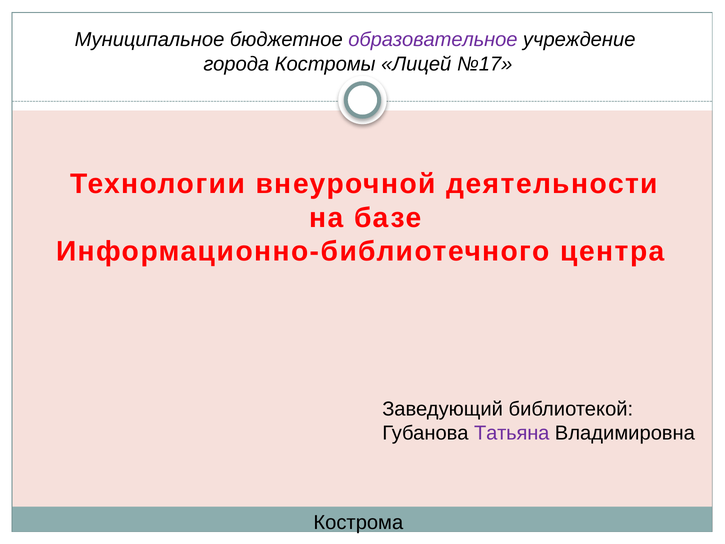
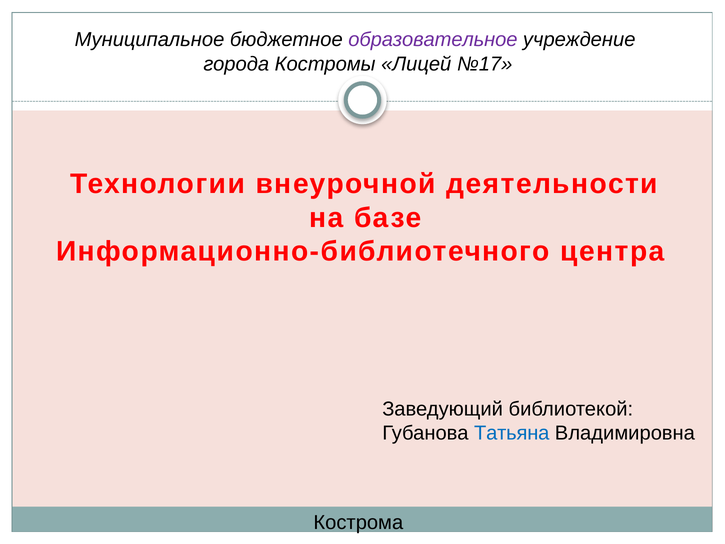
Татьяна colour: purple -> blue (512, 433)
